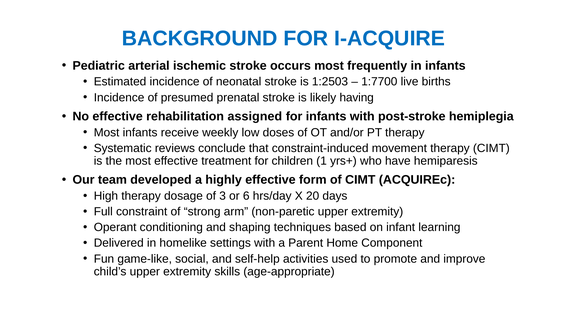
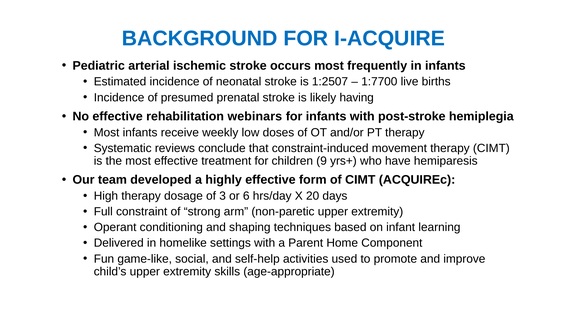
1:2503: 1:2503 -> 1:2507 (330, 82)
assigned: assigned -> webinars (255, 116)
1: 1 -> 9 (322, 161)
